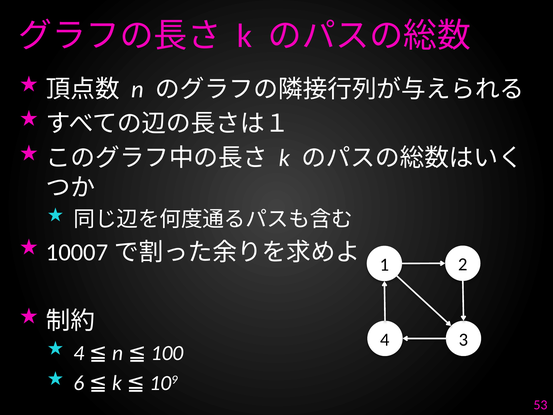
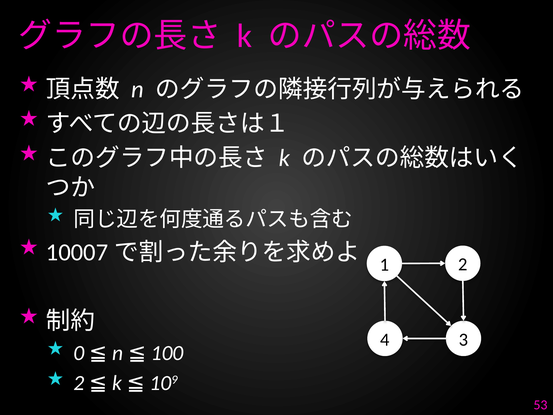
4: 4 -> 0 (79, 353)
6: 6 -> 2 (79, 383)
